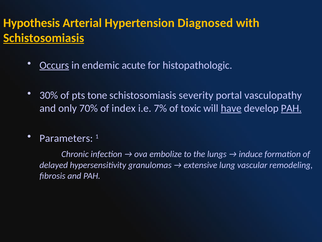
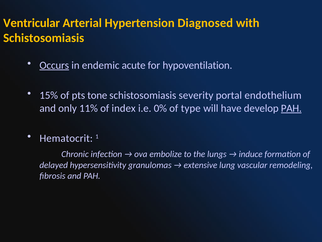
Hypothesis: Hypothesis -> Ventricular (32, 23)
Schistosomiasis underline: present -> none (44, 38)
histopathologic: histopathologic -> hypoventilation (197, 65)
30%: 30% -> 15% (49, 95)
vasculopathy: vasculopathy -> endothelium (273, 95)
70%: 70% -> 11% (89, 108)
7%: 7% -> 0% (160, 108)
toxic: toxic -> type (191, 108)
have underline: present -> none (231, 108)
Parameters: Parameters -> Hematocrit (66, 138)
